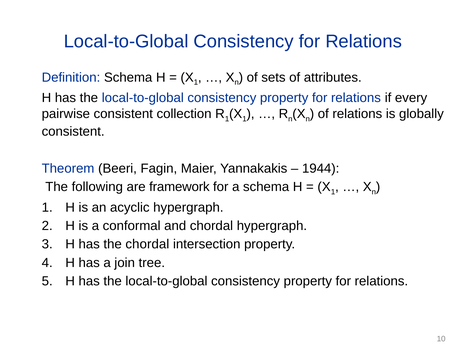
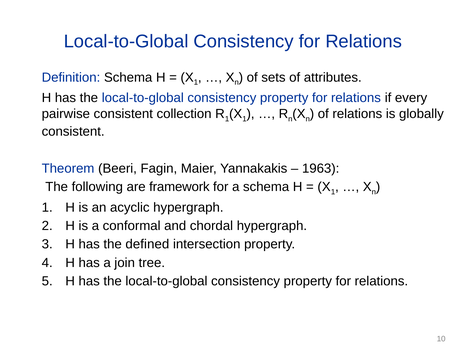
1944: 1944 -> 1963 (321, 169)
the chordal: chordal -> defined (147, 245)
